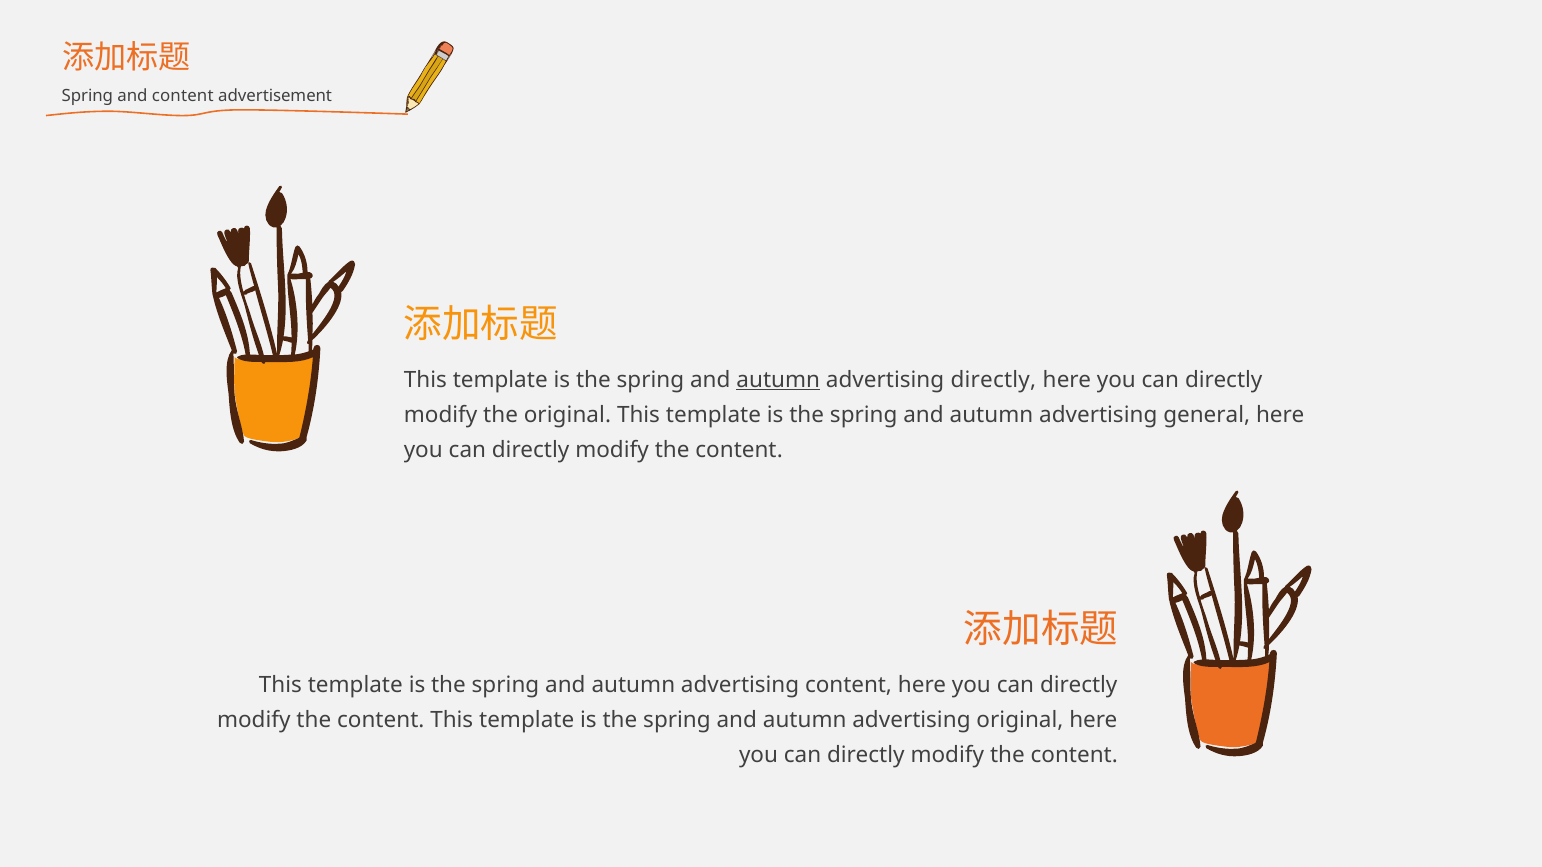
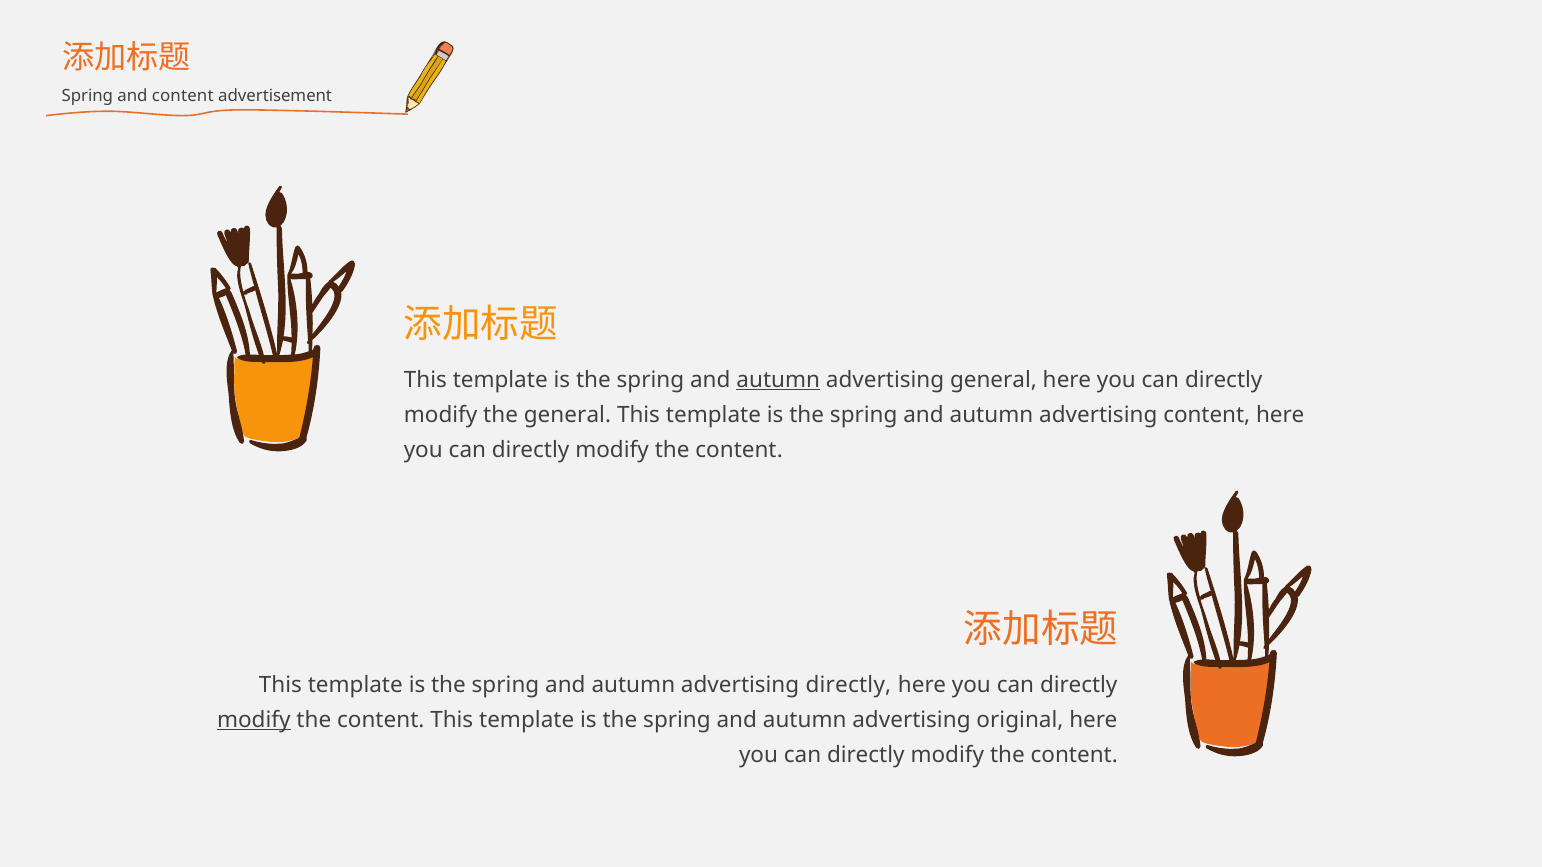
advertising directly: directly -> general (993, 380)
the original: original -> general (567, 415)
advertising general: general -> content (1207, 415)
advertising content: content -> directly (848, 685)
modify underline: none -> present (254, 720)
